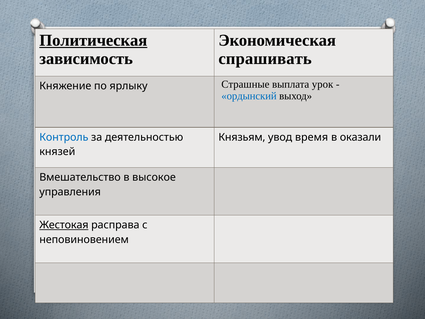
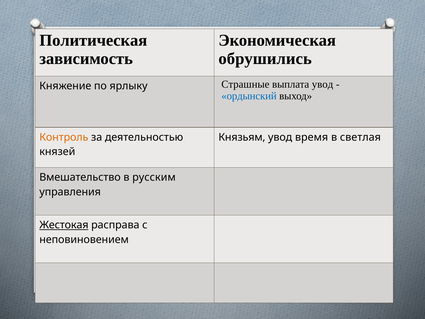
Политическая underline: present -> none (93, 40)
спрашивать: спрашивать -> обрушились (265, 59)
выплата урок: урок -> увод (323, 84)
Контроль colour: blue -> orange (64, 137)
оказали: оказали -> светлая (360, 137)
высокое: высокое -> русским (154, 177)
